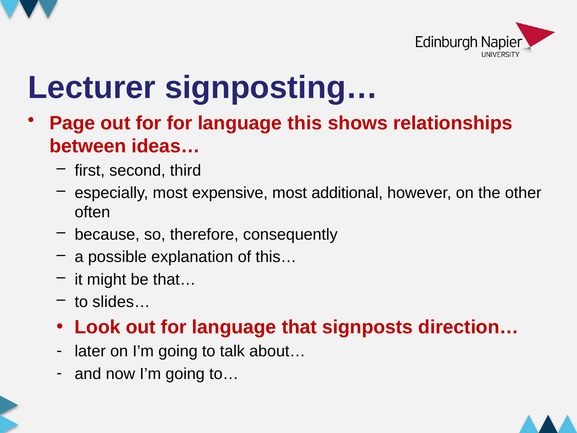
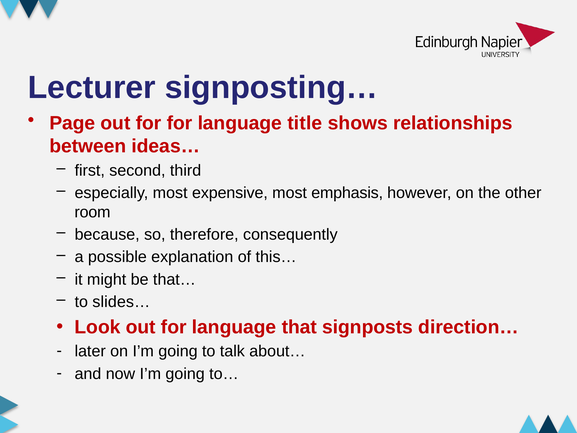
this: this -> title (305, 123)
additional: additional -> emphasis (347, 193)
often: often -> room (92, 212)
